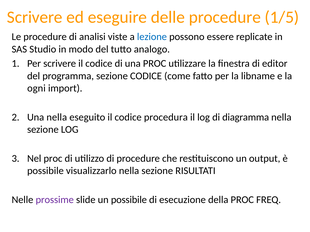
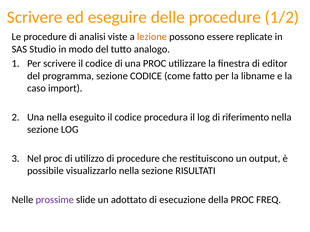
1/5: 1/5 -> 1/2 (282, 17)
lezione colour: blue -> orange (152, 37)
ogni: ogni -> caso (36, 89)
diagramma: diagramma -> riferimento (246, 117)
un possibile: possibile -> adottato (129, 200)
